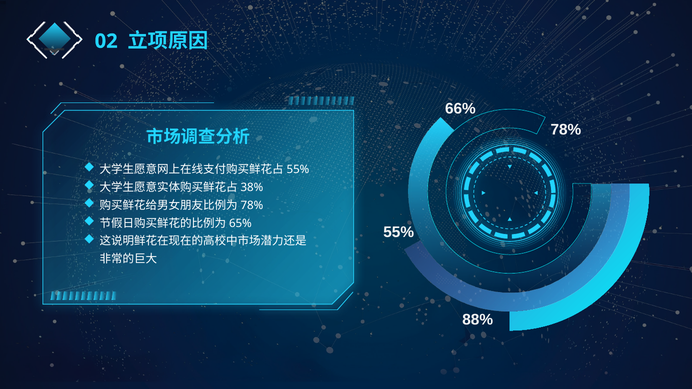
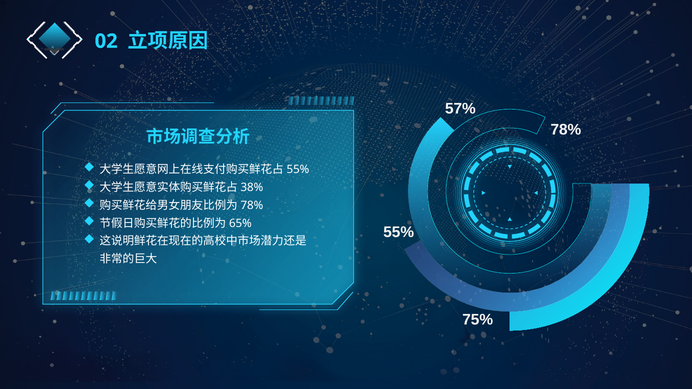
66%: 66% -> 57% (460, 109)
88%: 88% -> 75% (478, 320)
